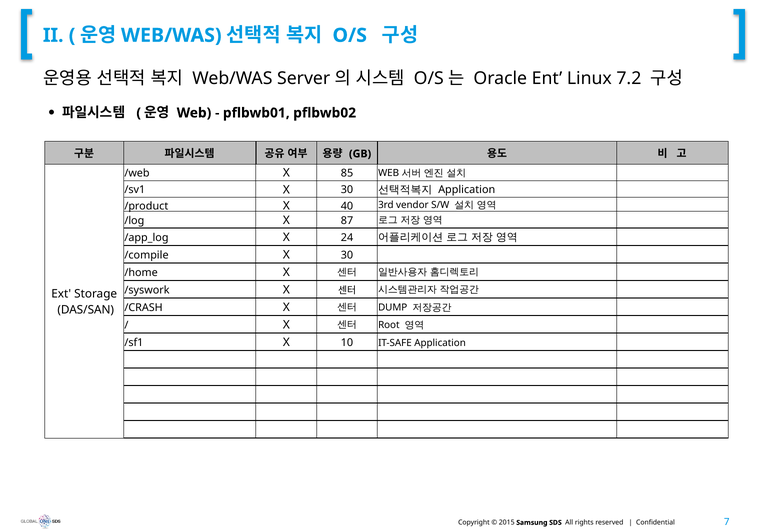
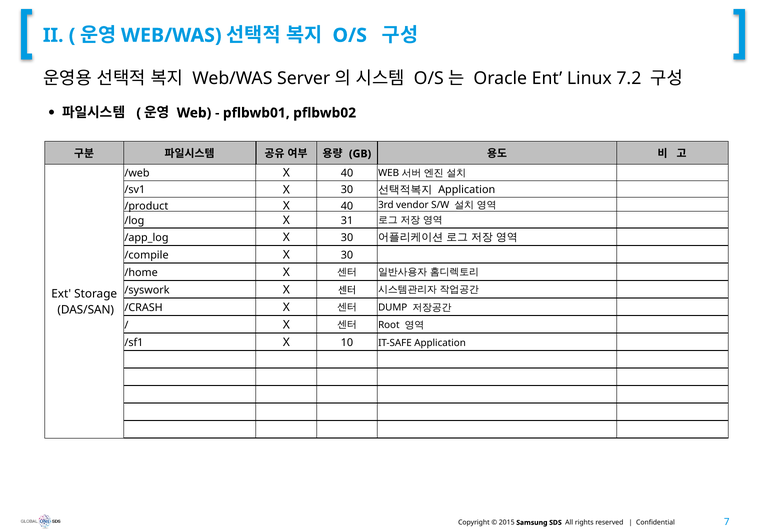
/web X 85: 85 -> 40 (347, 173)
87: 87 -> 31 (347, 221)
24: 24 -> 30 (347, 238)
